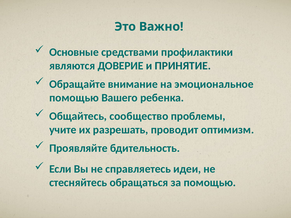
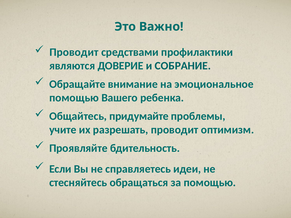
Основные: Основные -> Проводит (74, 52)
ПРИНЯТИЕ: ПРИНЯТИЕ -> СОБРАНИЕ (183, 66)
сообщество: сообщество -> придумайте (139, 116)
